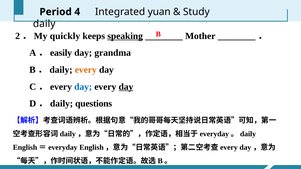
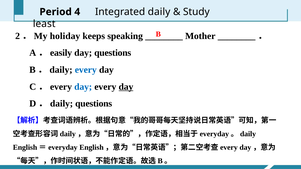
Integrated yuan: yuan -> daily (159, 12)
daily: daily -> least (44, 24)
quickly: quickly -> holiday (65, 36)
speaking underline: present -> none (125, 36)
day grandma: grandma -> questions (113, 53)
every colour: orange -> blue (86, 70)
